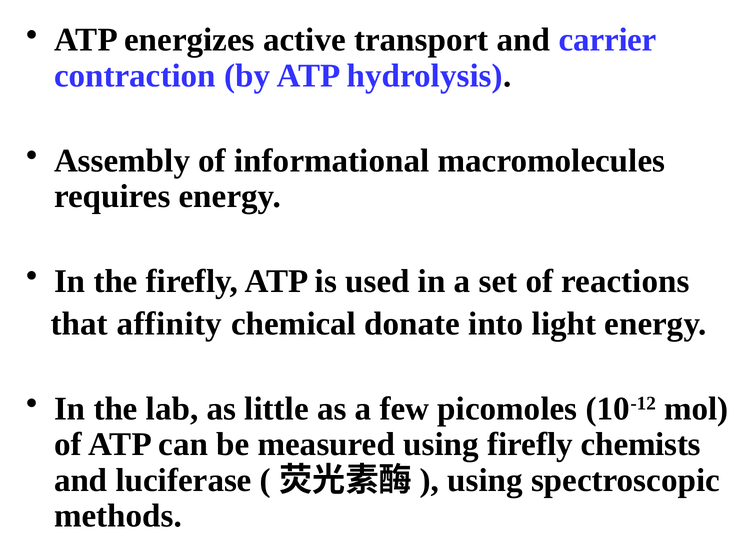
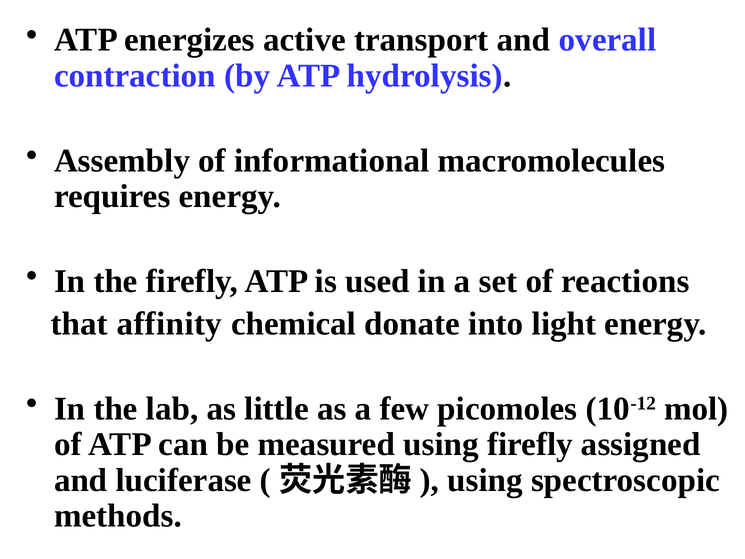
carrier: carrier -> overall (608, 40)
chemists: chemists -> assigned (641, 444)
